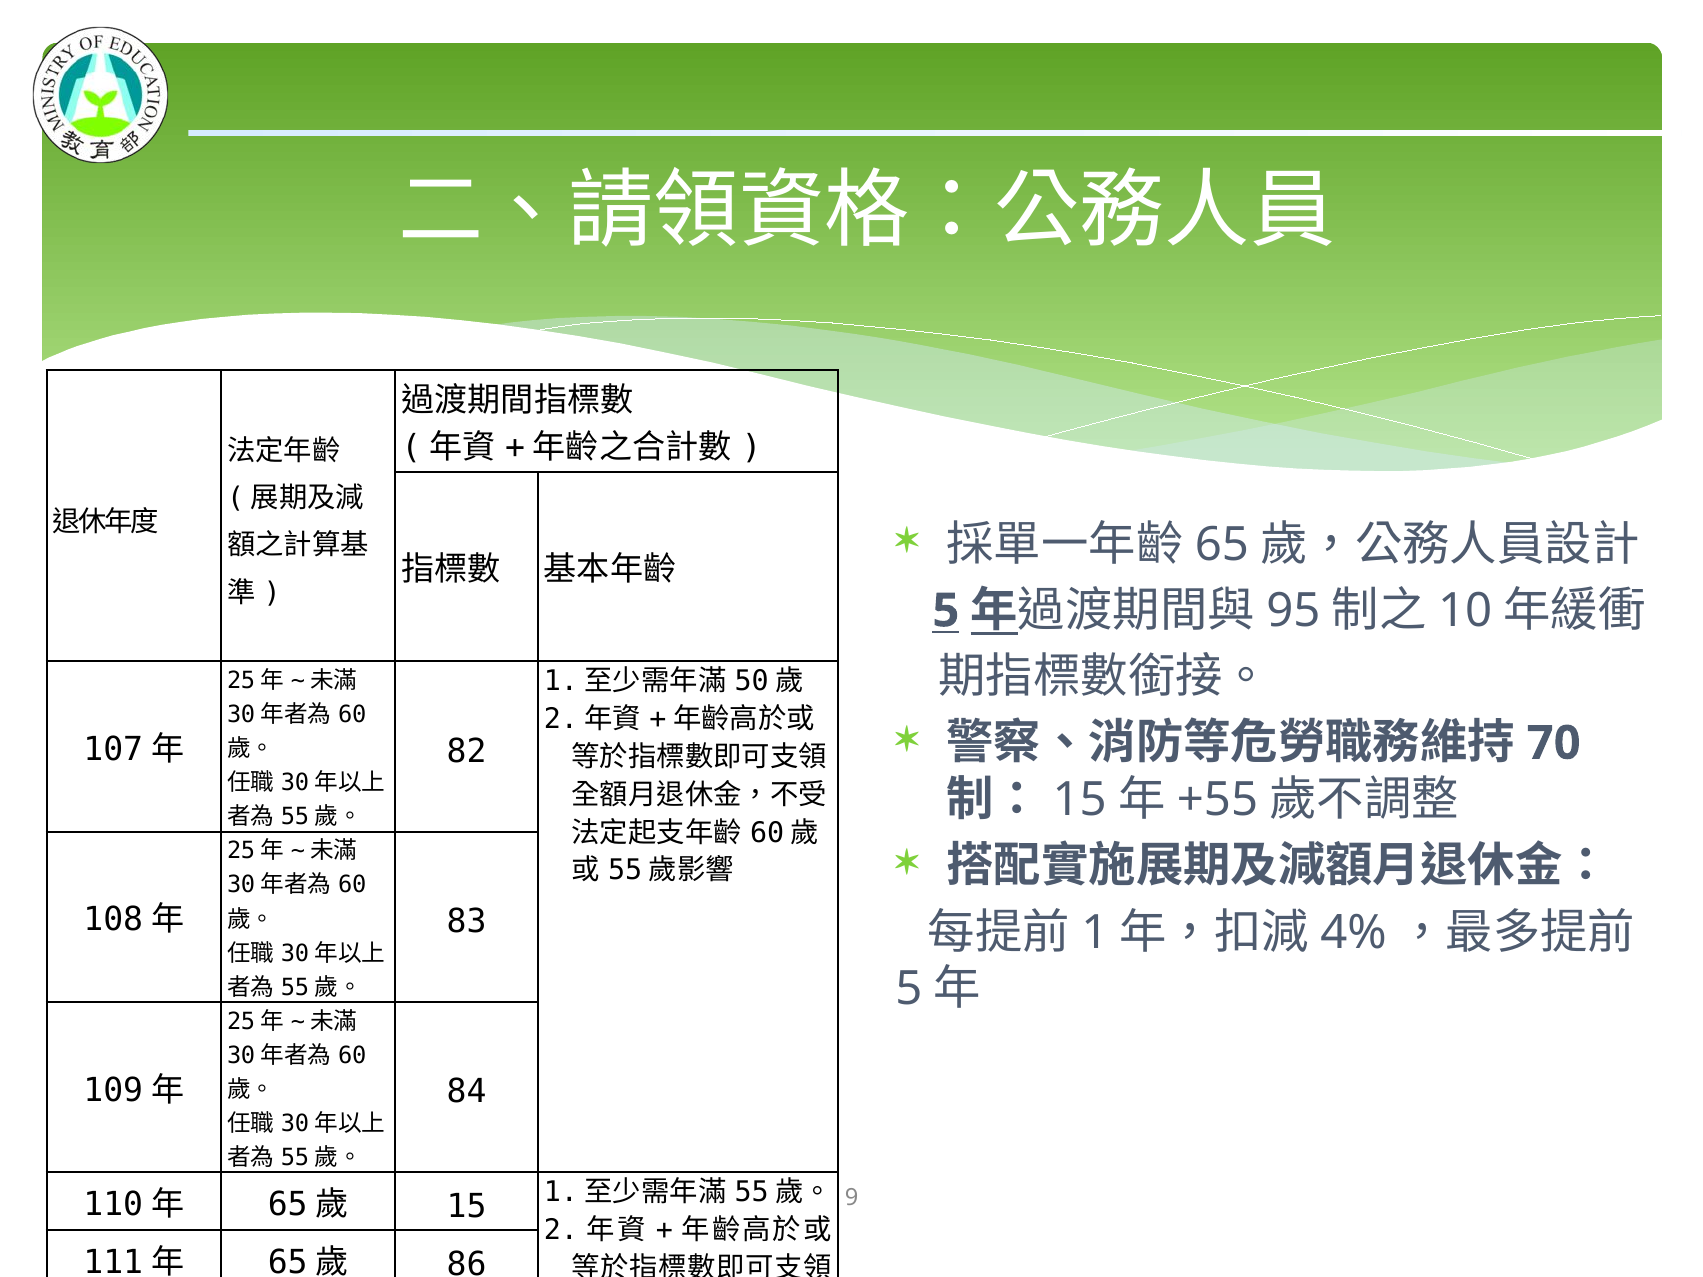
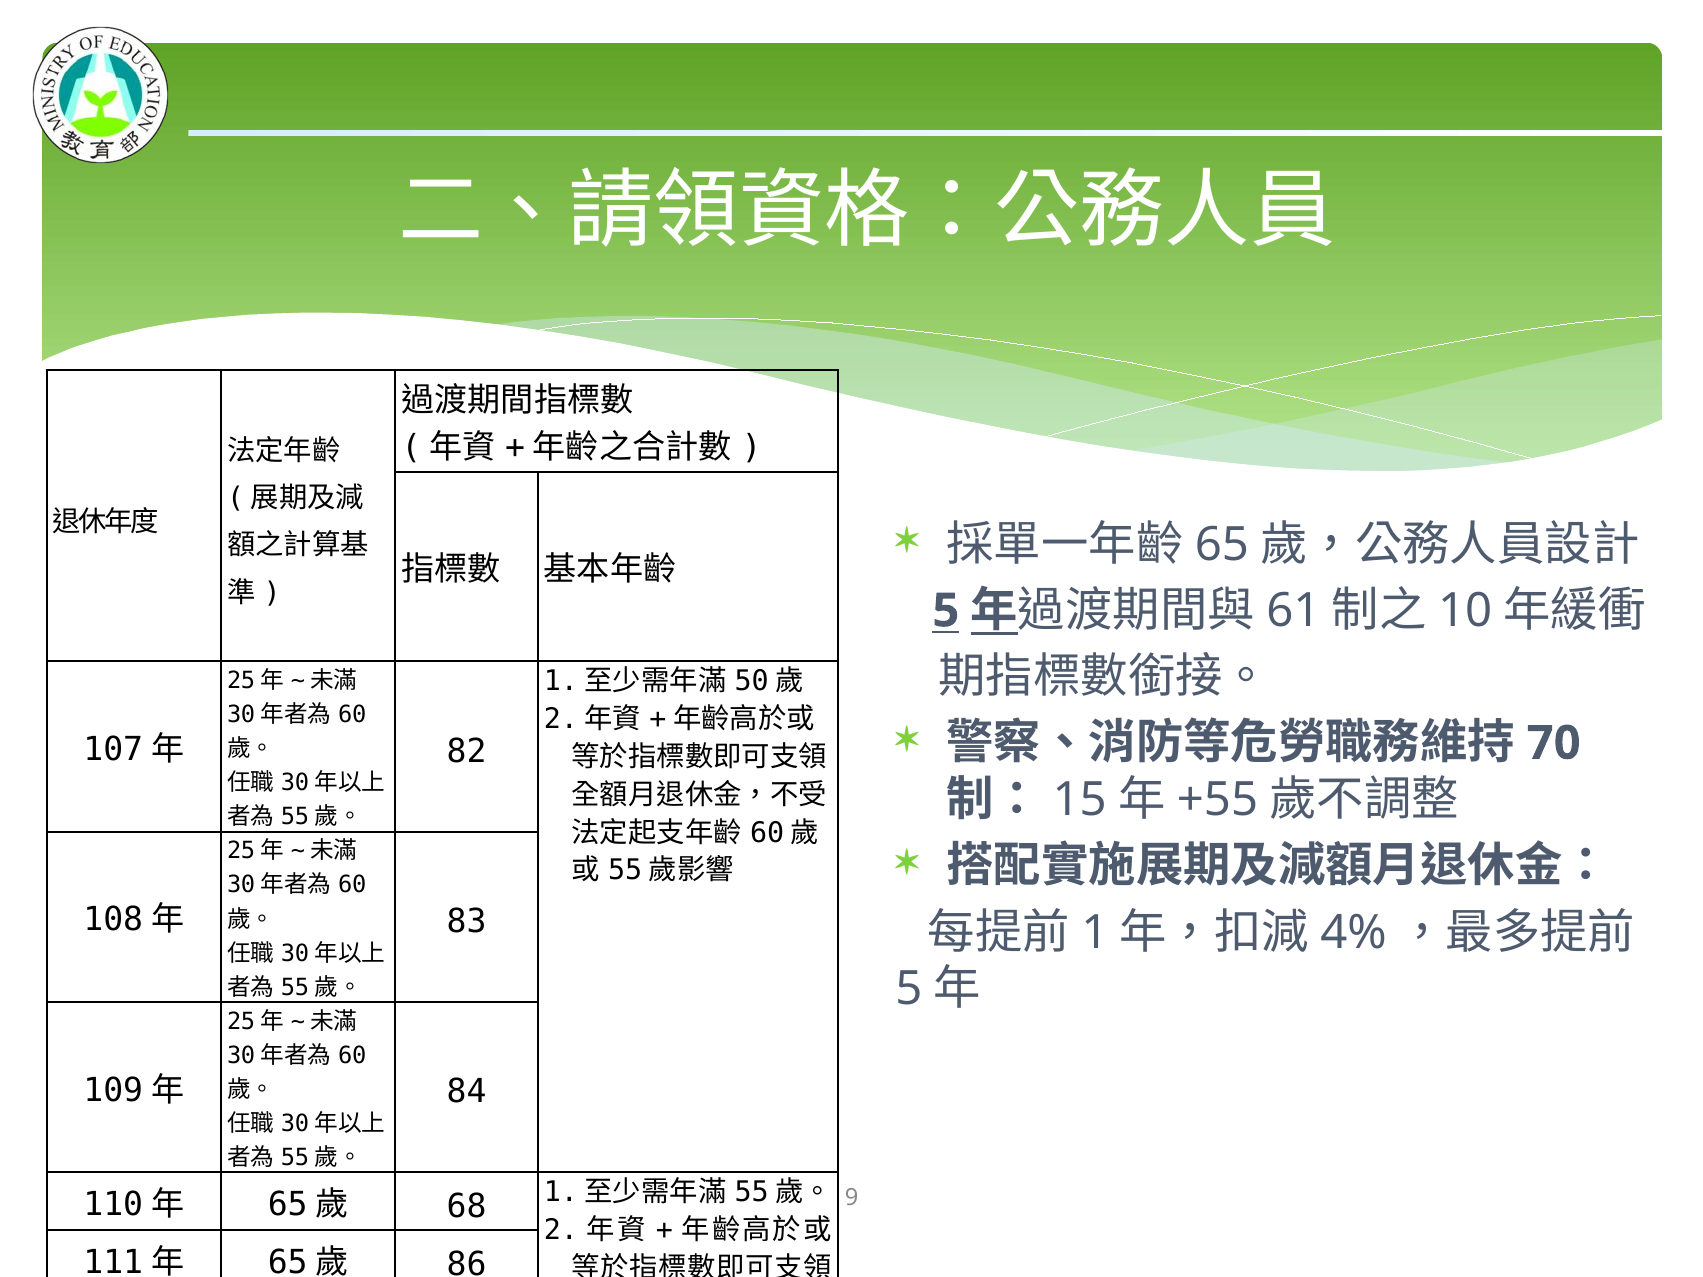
95: 95 -> 61 (1293, 611)
15: 15 -> 68 (467, 1206)
